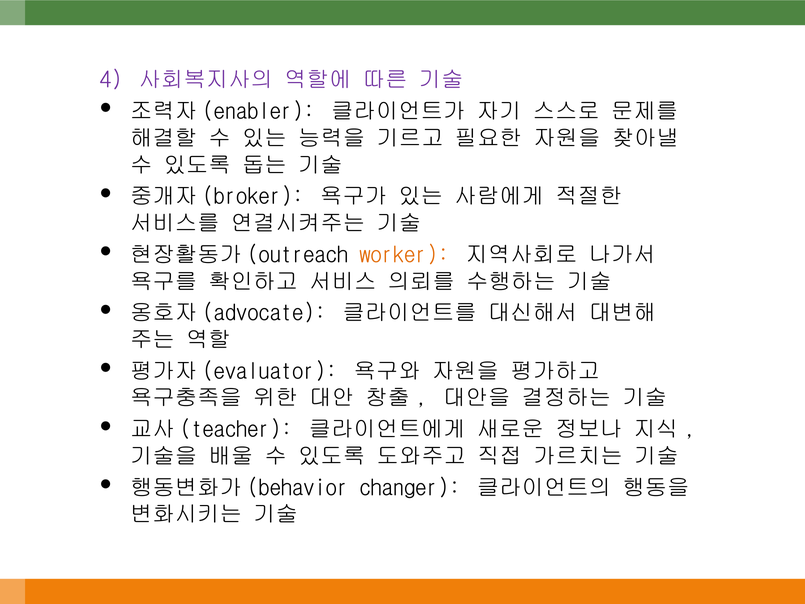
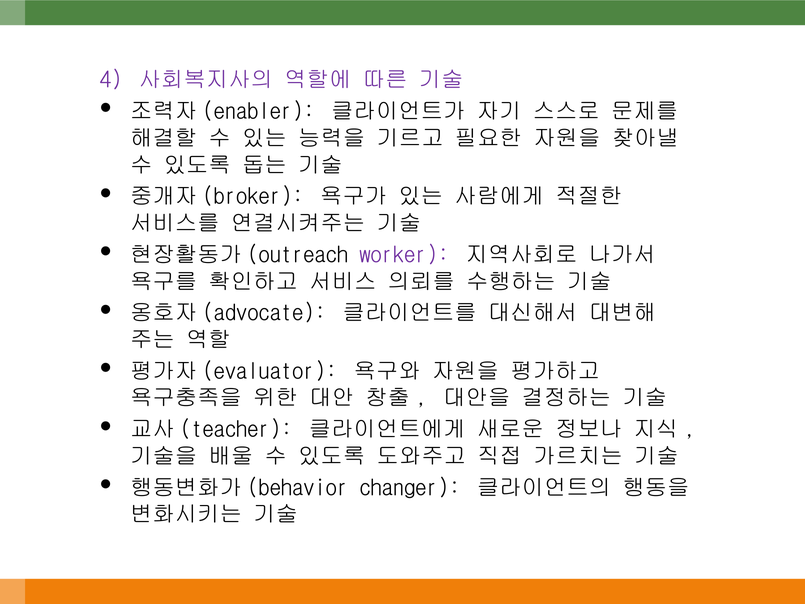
worker colour: orange -> purple (404, 255)
